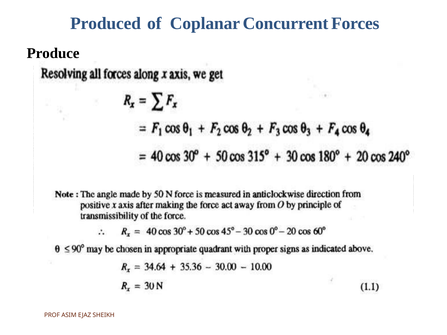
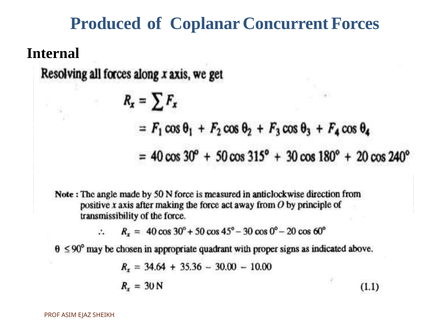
Produce: Produce -> Internal (53, 53)
